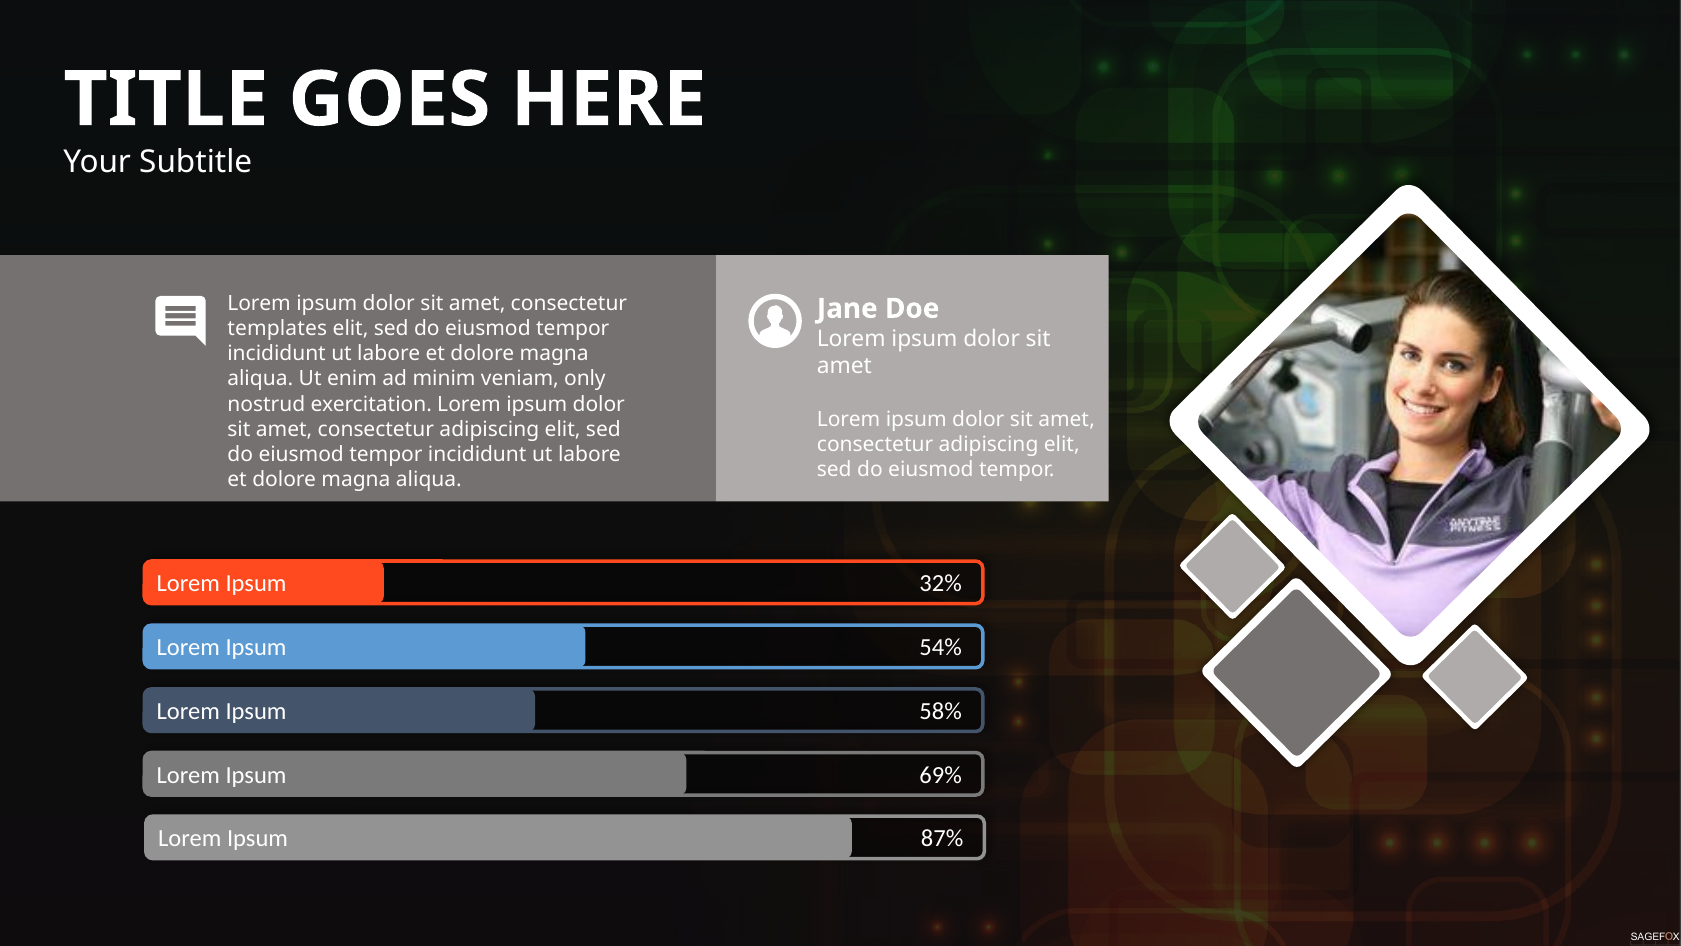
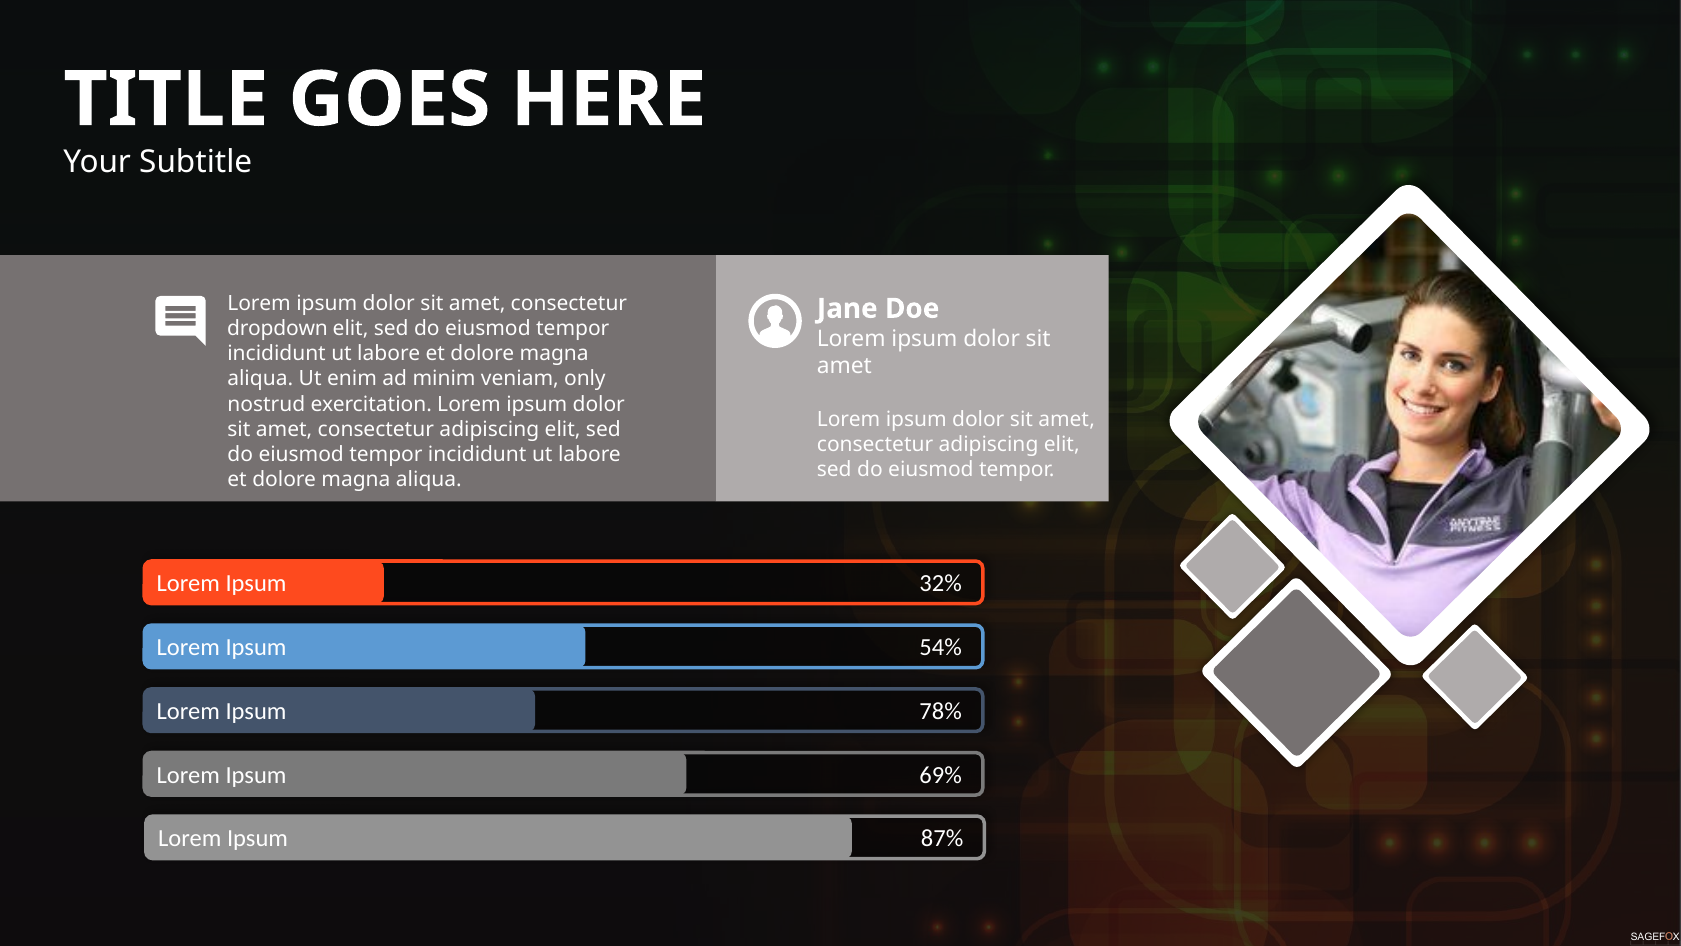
templates: templates -> dropdown (277, 328)
58%: 58% -> 78% (941, 711)
